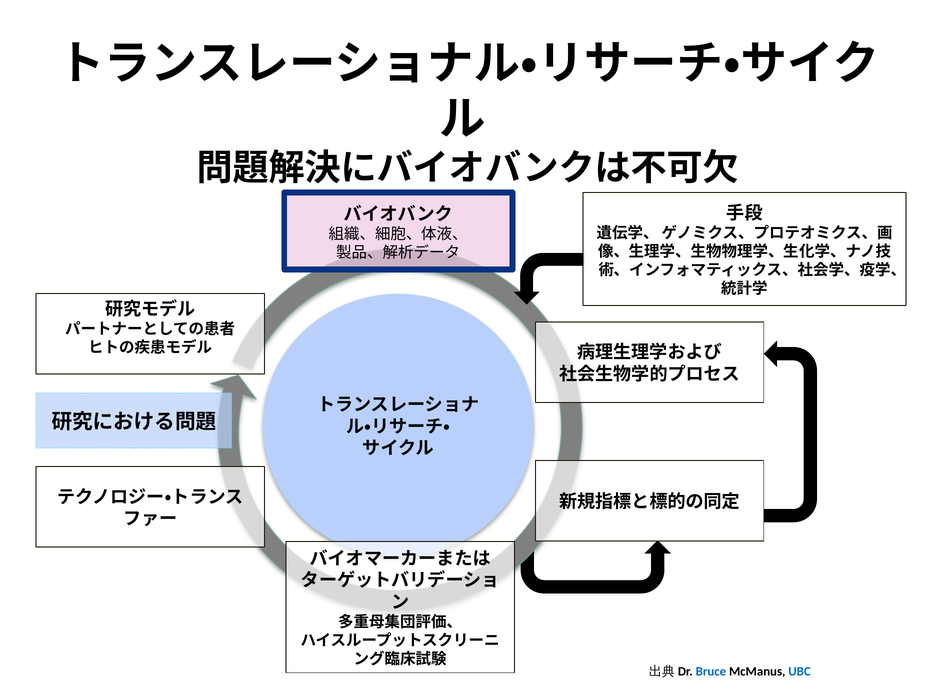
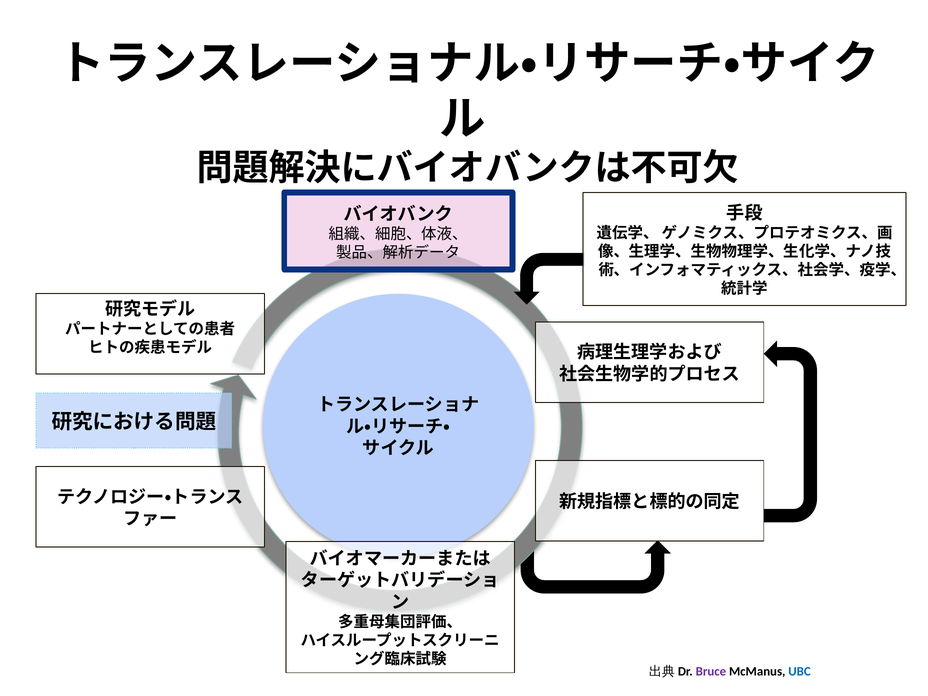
Bruce colour: blue -> purple (711, 672)
